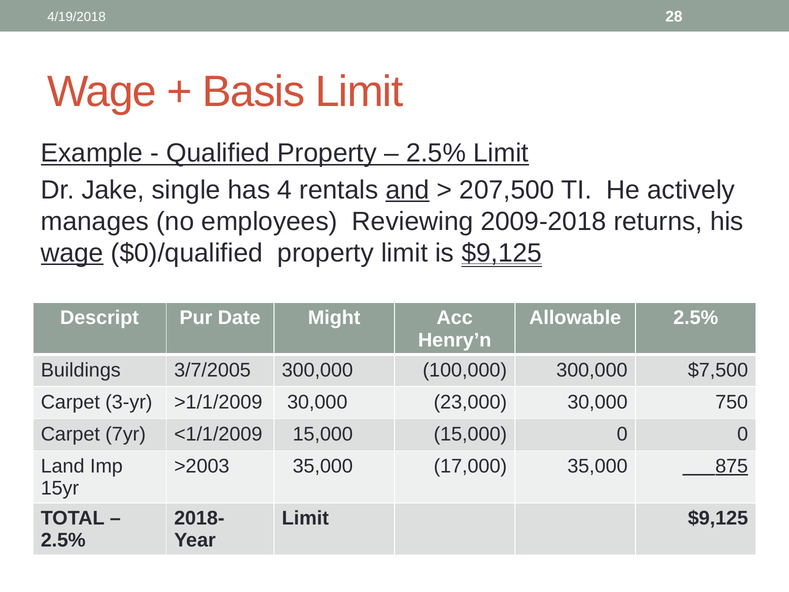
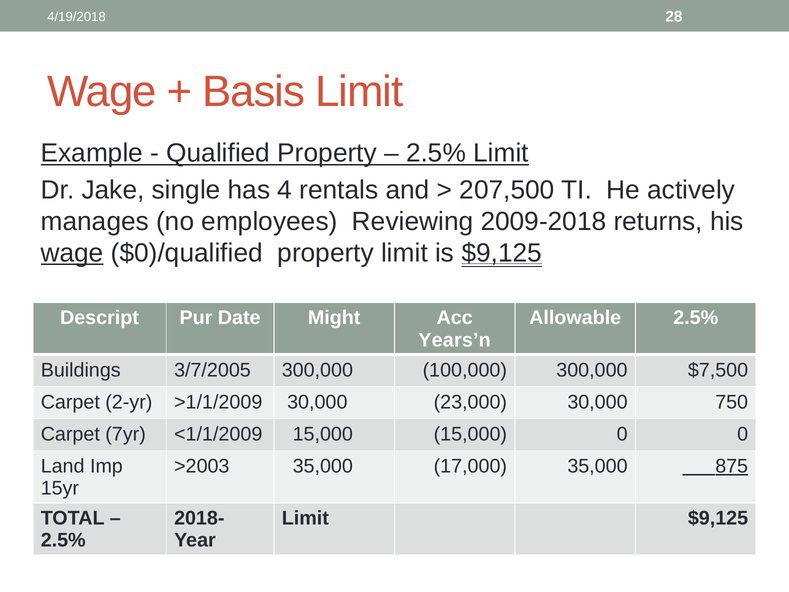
and underline: present -> none (407, 190)
Henry’n: Henry’n -> Years’n (455, 340)
3-yr: 3-yr -> 2-yr (129, 402)
